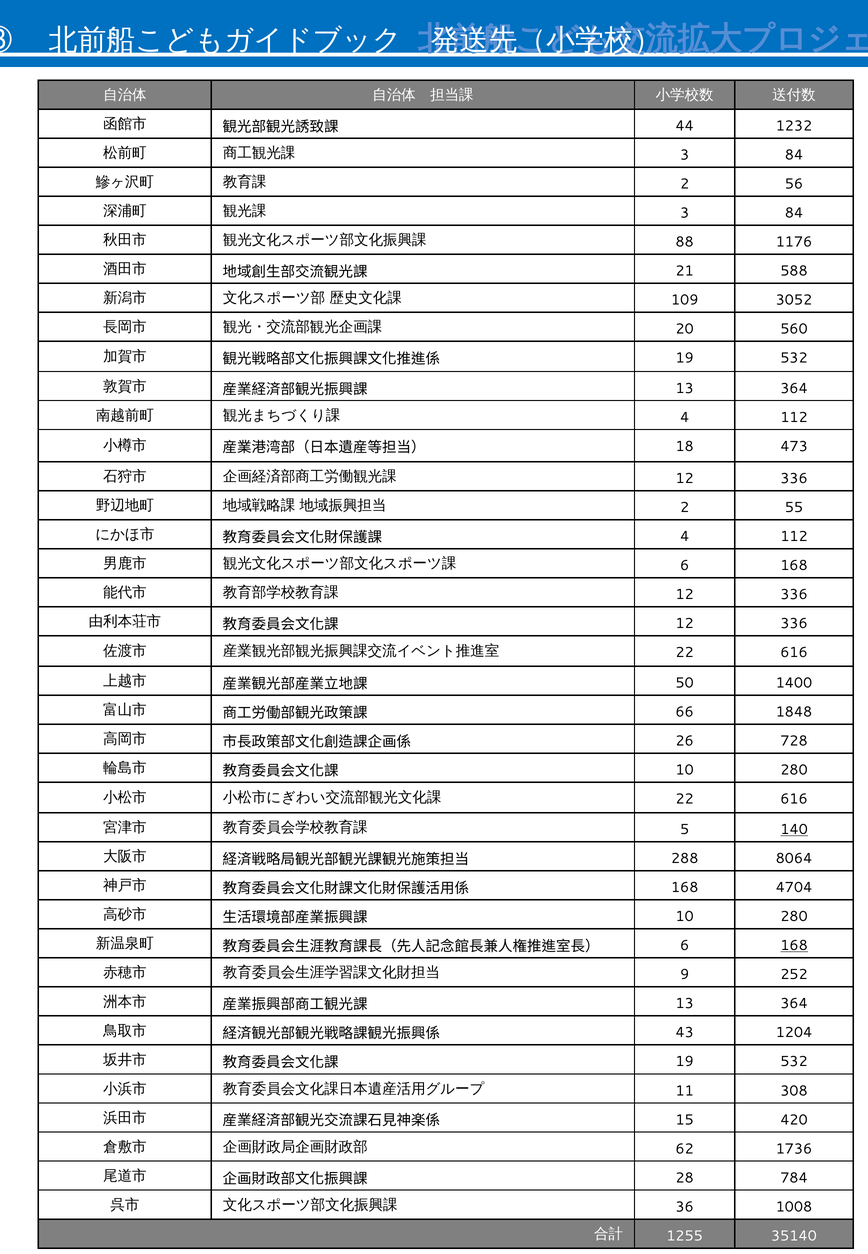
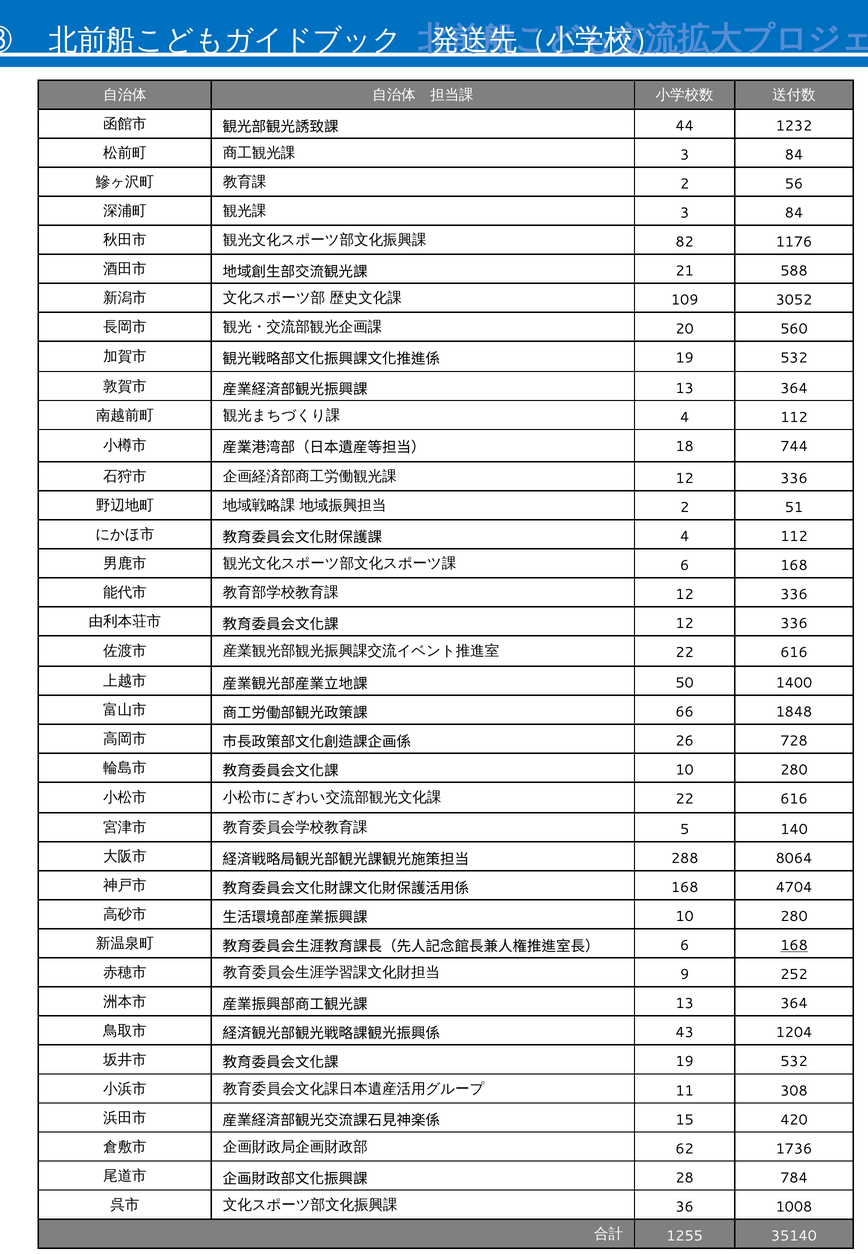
88: 88 -> 82 (685, 242)
473: 473 -> 744 (794, 446)
55: 55 -> 51 (794, 507)
140 underline: present -> none (794, 829)
